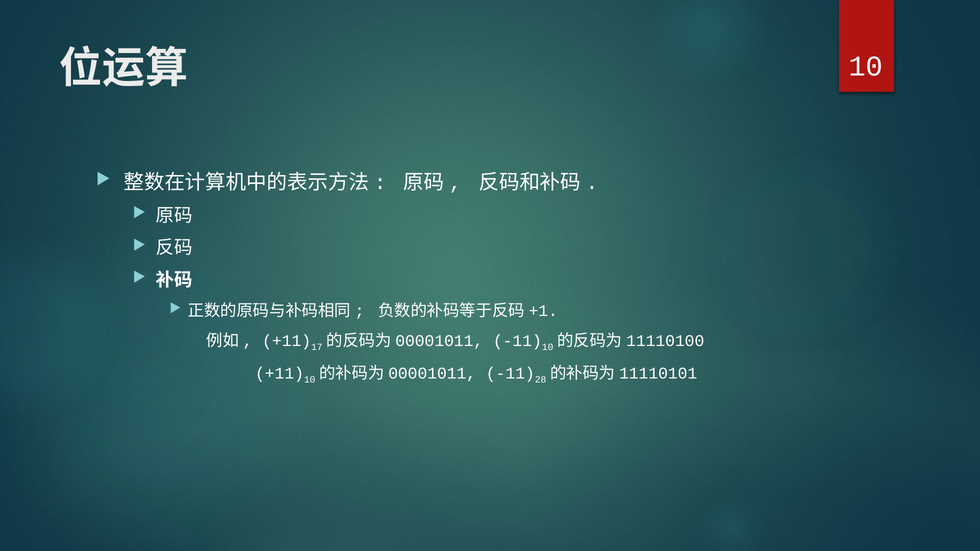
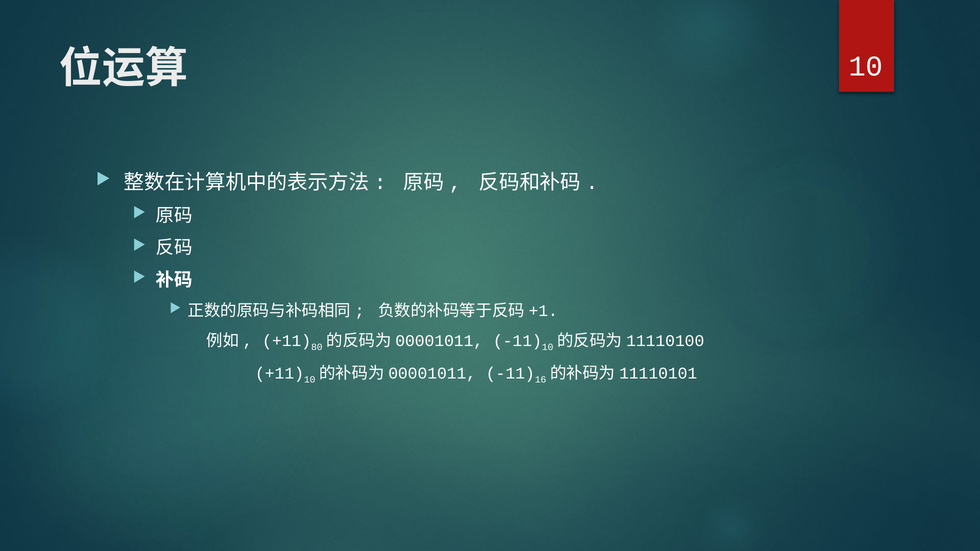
17: 17 -> 80 (317, 347)
28: 28 -> 16 (541, 380)
